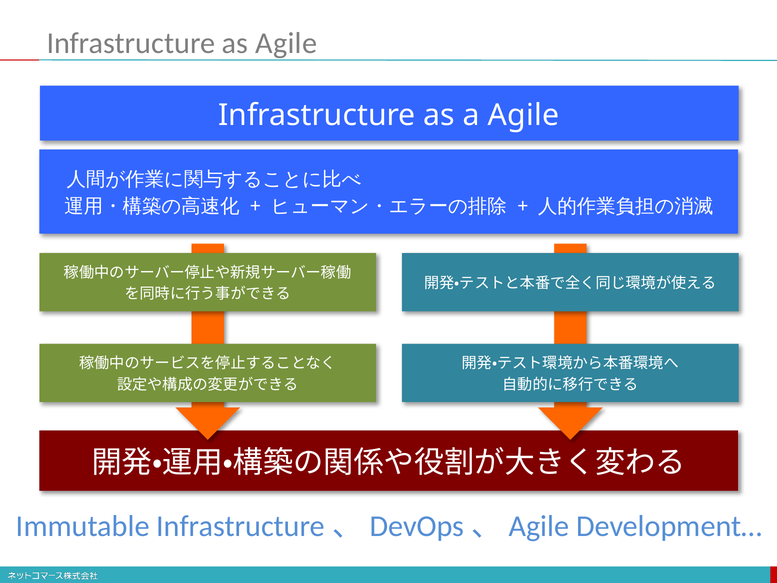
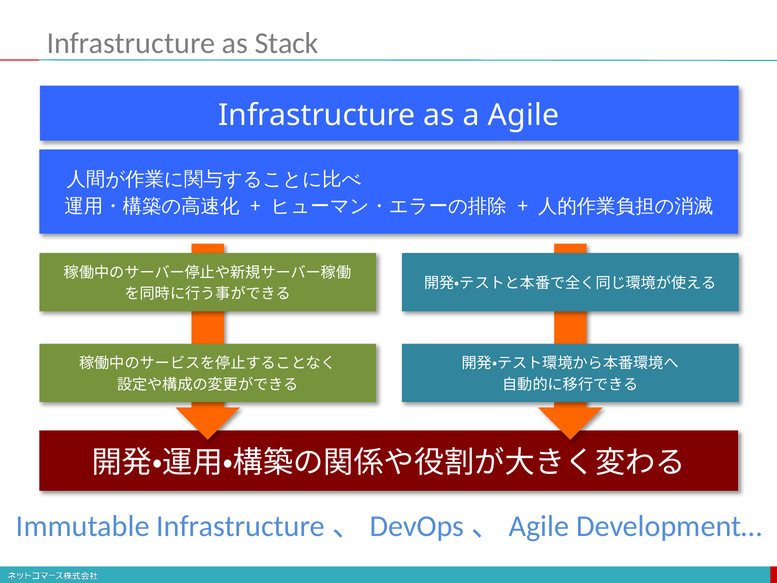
as Agile: Agile -> Stack (287, 43)
